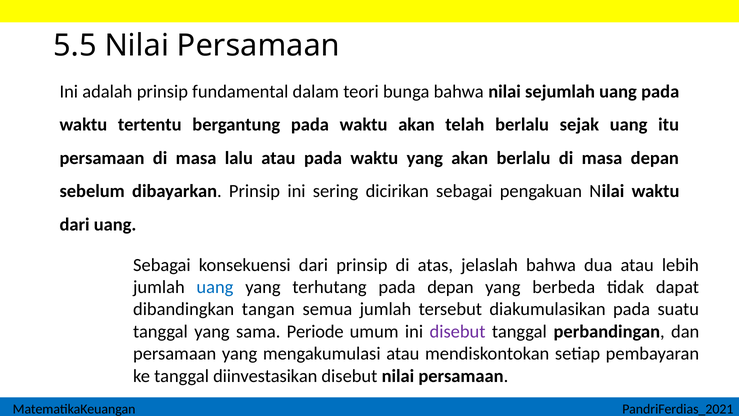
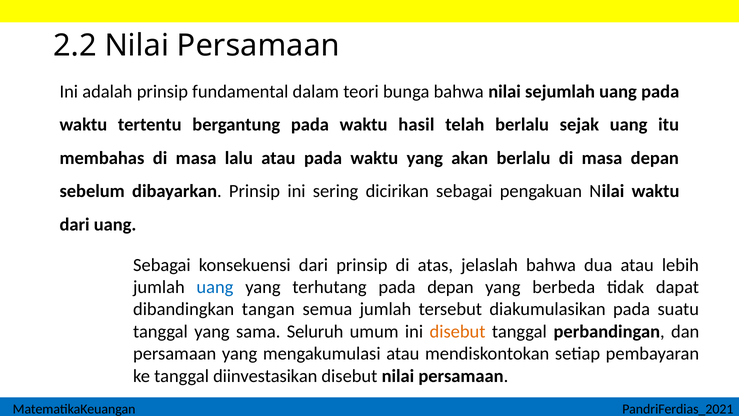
5.5: 5.5 -> 2.2 (75, 46)
waktu akan: akan -> hasil (416, 125)
persamaan: persamaan -> membahas (102, 158)
Periode: Periode -> Seluruh (315, 331)
disebut colour: purple -> orange (458, 331)
